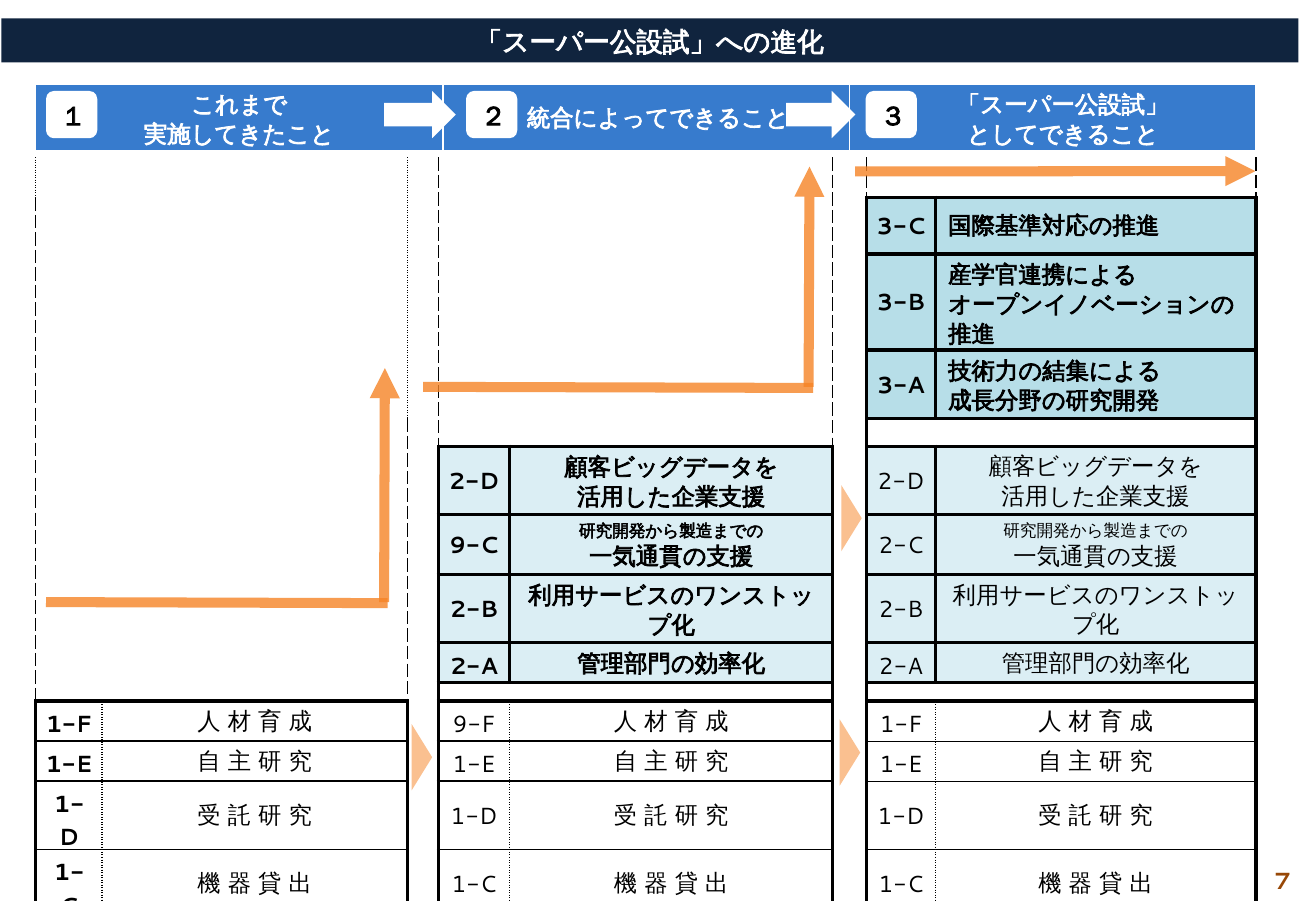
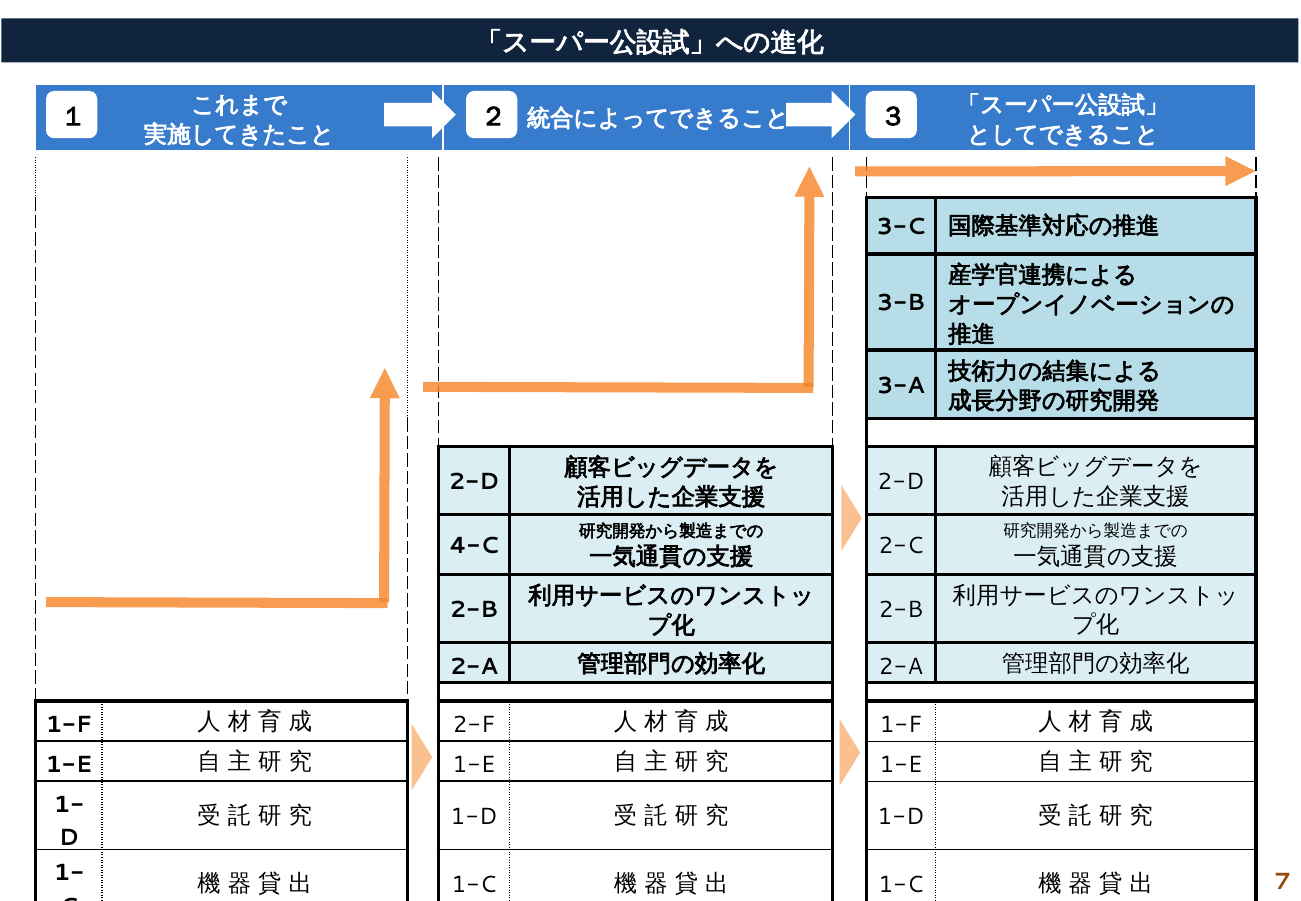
9-C: 9-C -> 4-C (474, 546)
9-F: 9-F -> 2-F (474, 725)
